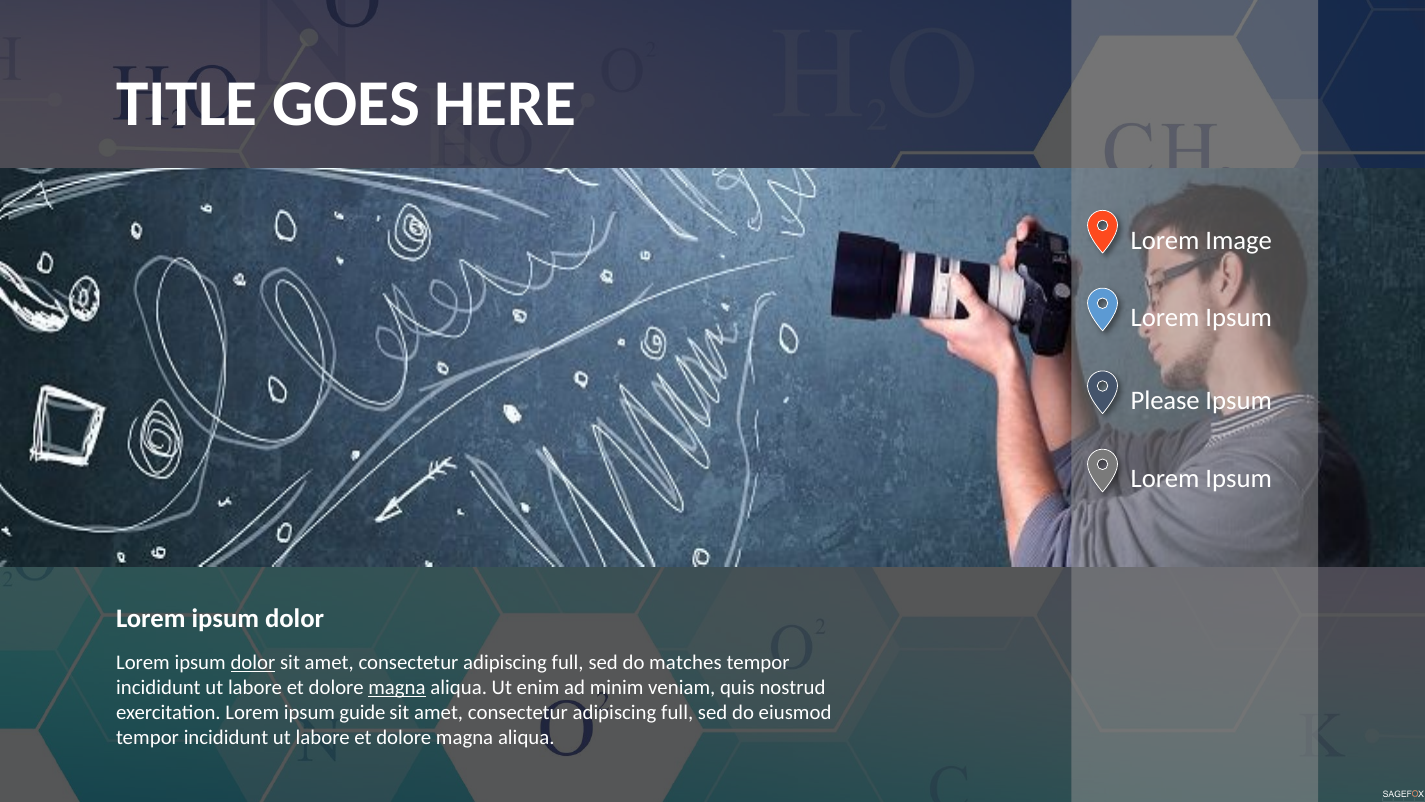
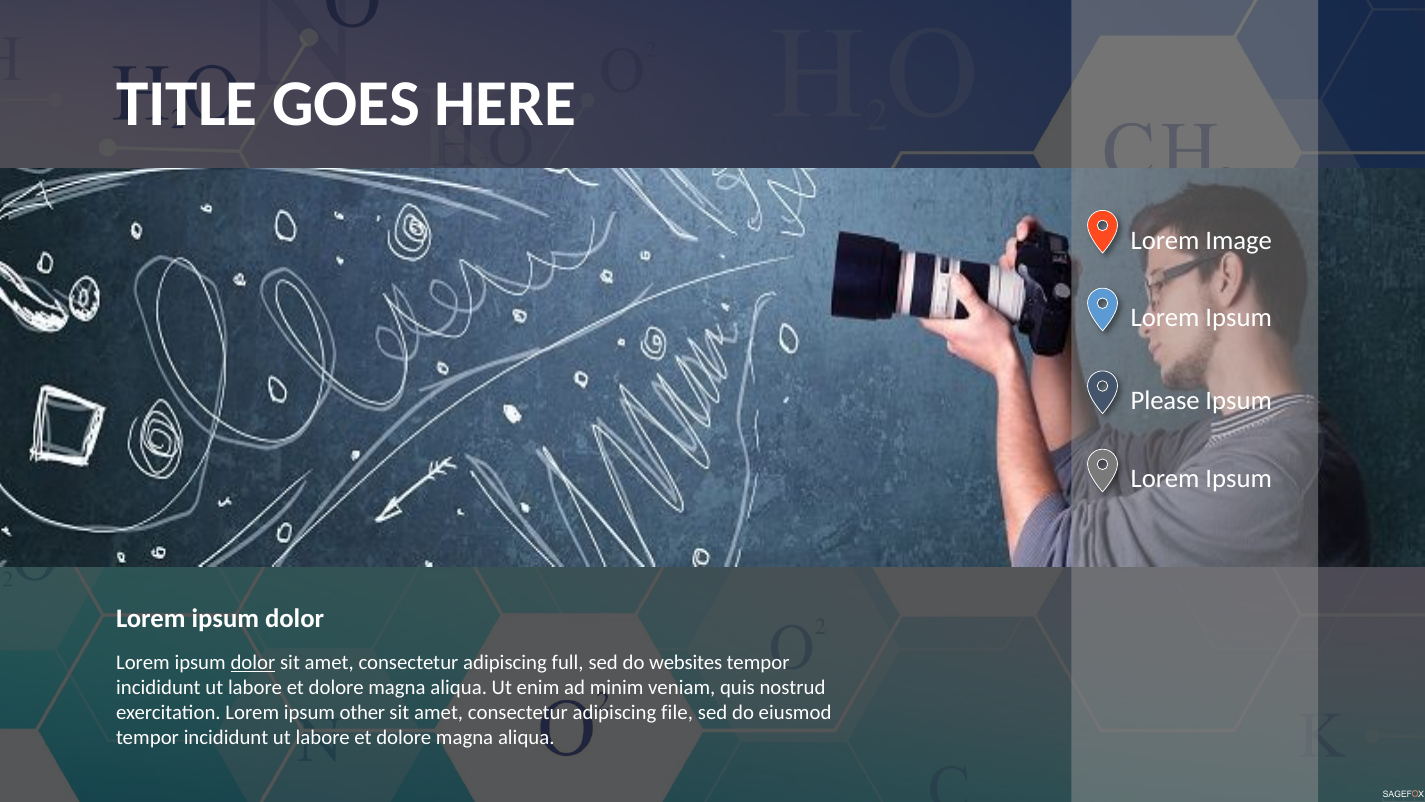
matches: matches -> websites (686, 662)
magna underline: present -> none (397, 687)
guide: guide -> other (362, 712)
full: full -> file (677, 712)
